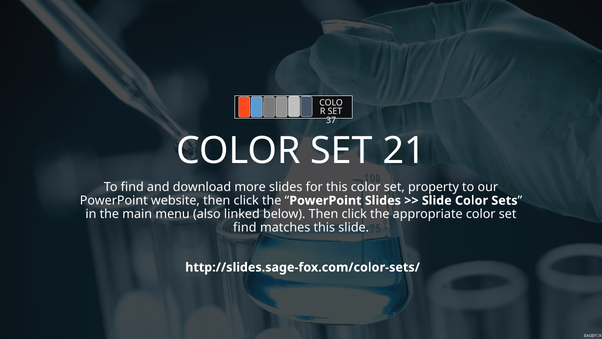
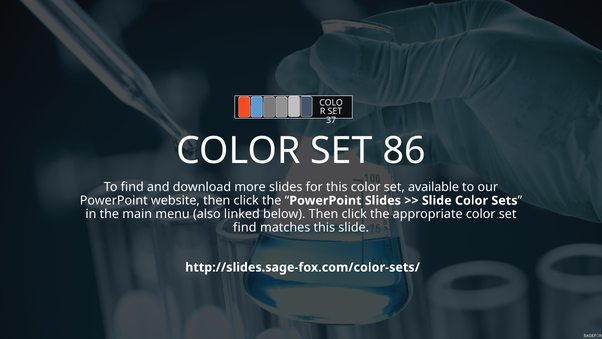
21: 21 -> 86 (404, 150)
property: property -> available (434, 187)
